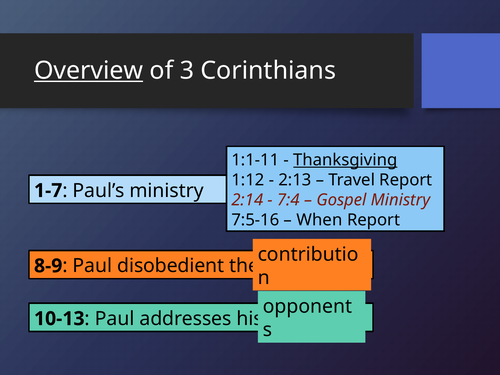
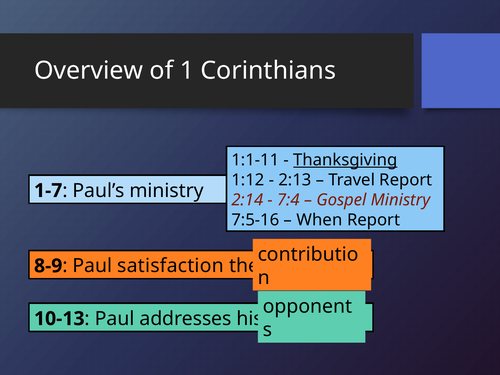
Overview underline: present -> none (89, 71)
3: 3 -> 1 (187, 71)
disobedient: disobedient -> satisfaction (171, 266)
